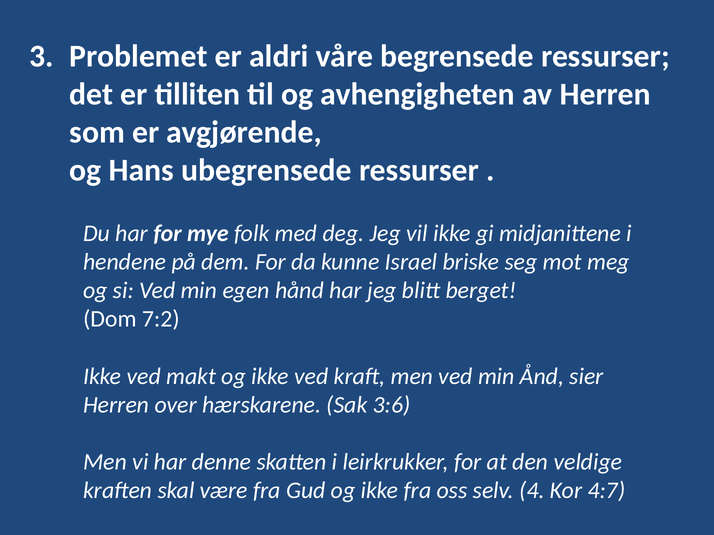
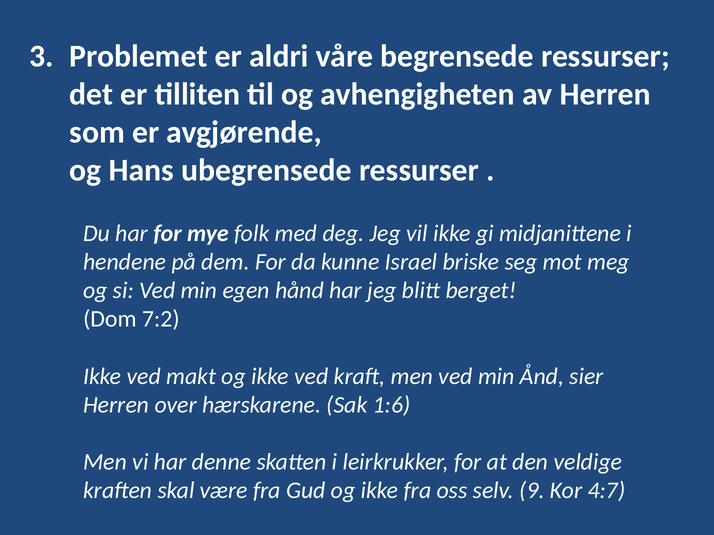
3:6: 3:6 -> 1:6 (392, 405)
4: 4 -> 9 (532, 491)
